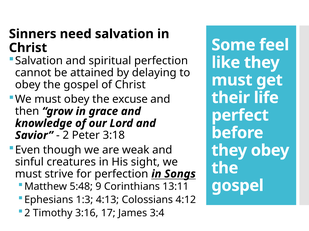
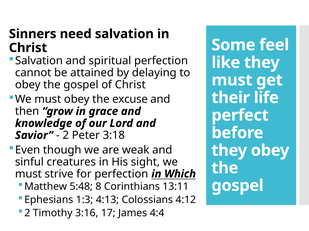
Songs: Songs -> Which (180, 174)
9: 9 -> 8 (98, 187)
3:4: 3:4 -> 4:4 (157, 214)
